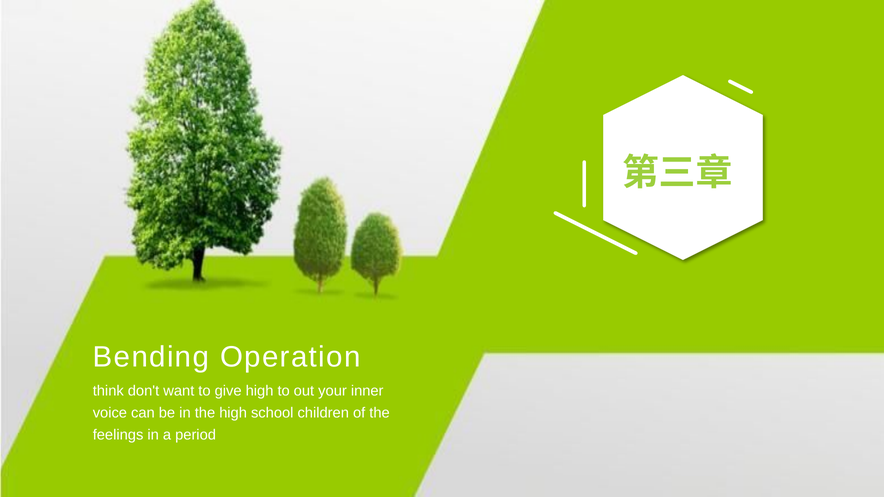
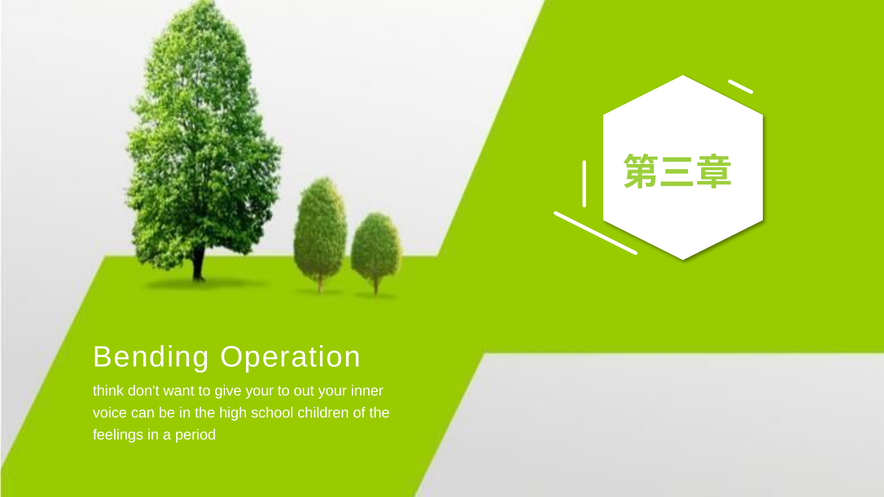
give high: high -> your (260, 391)
